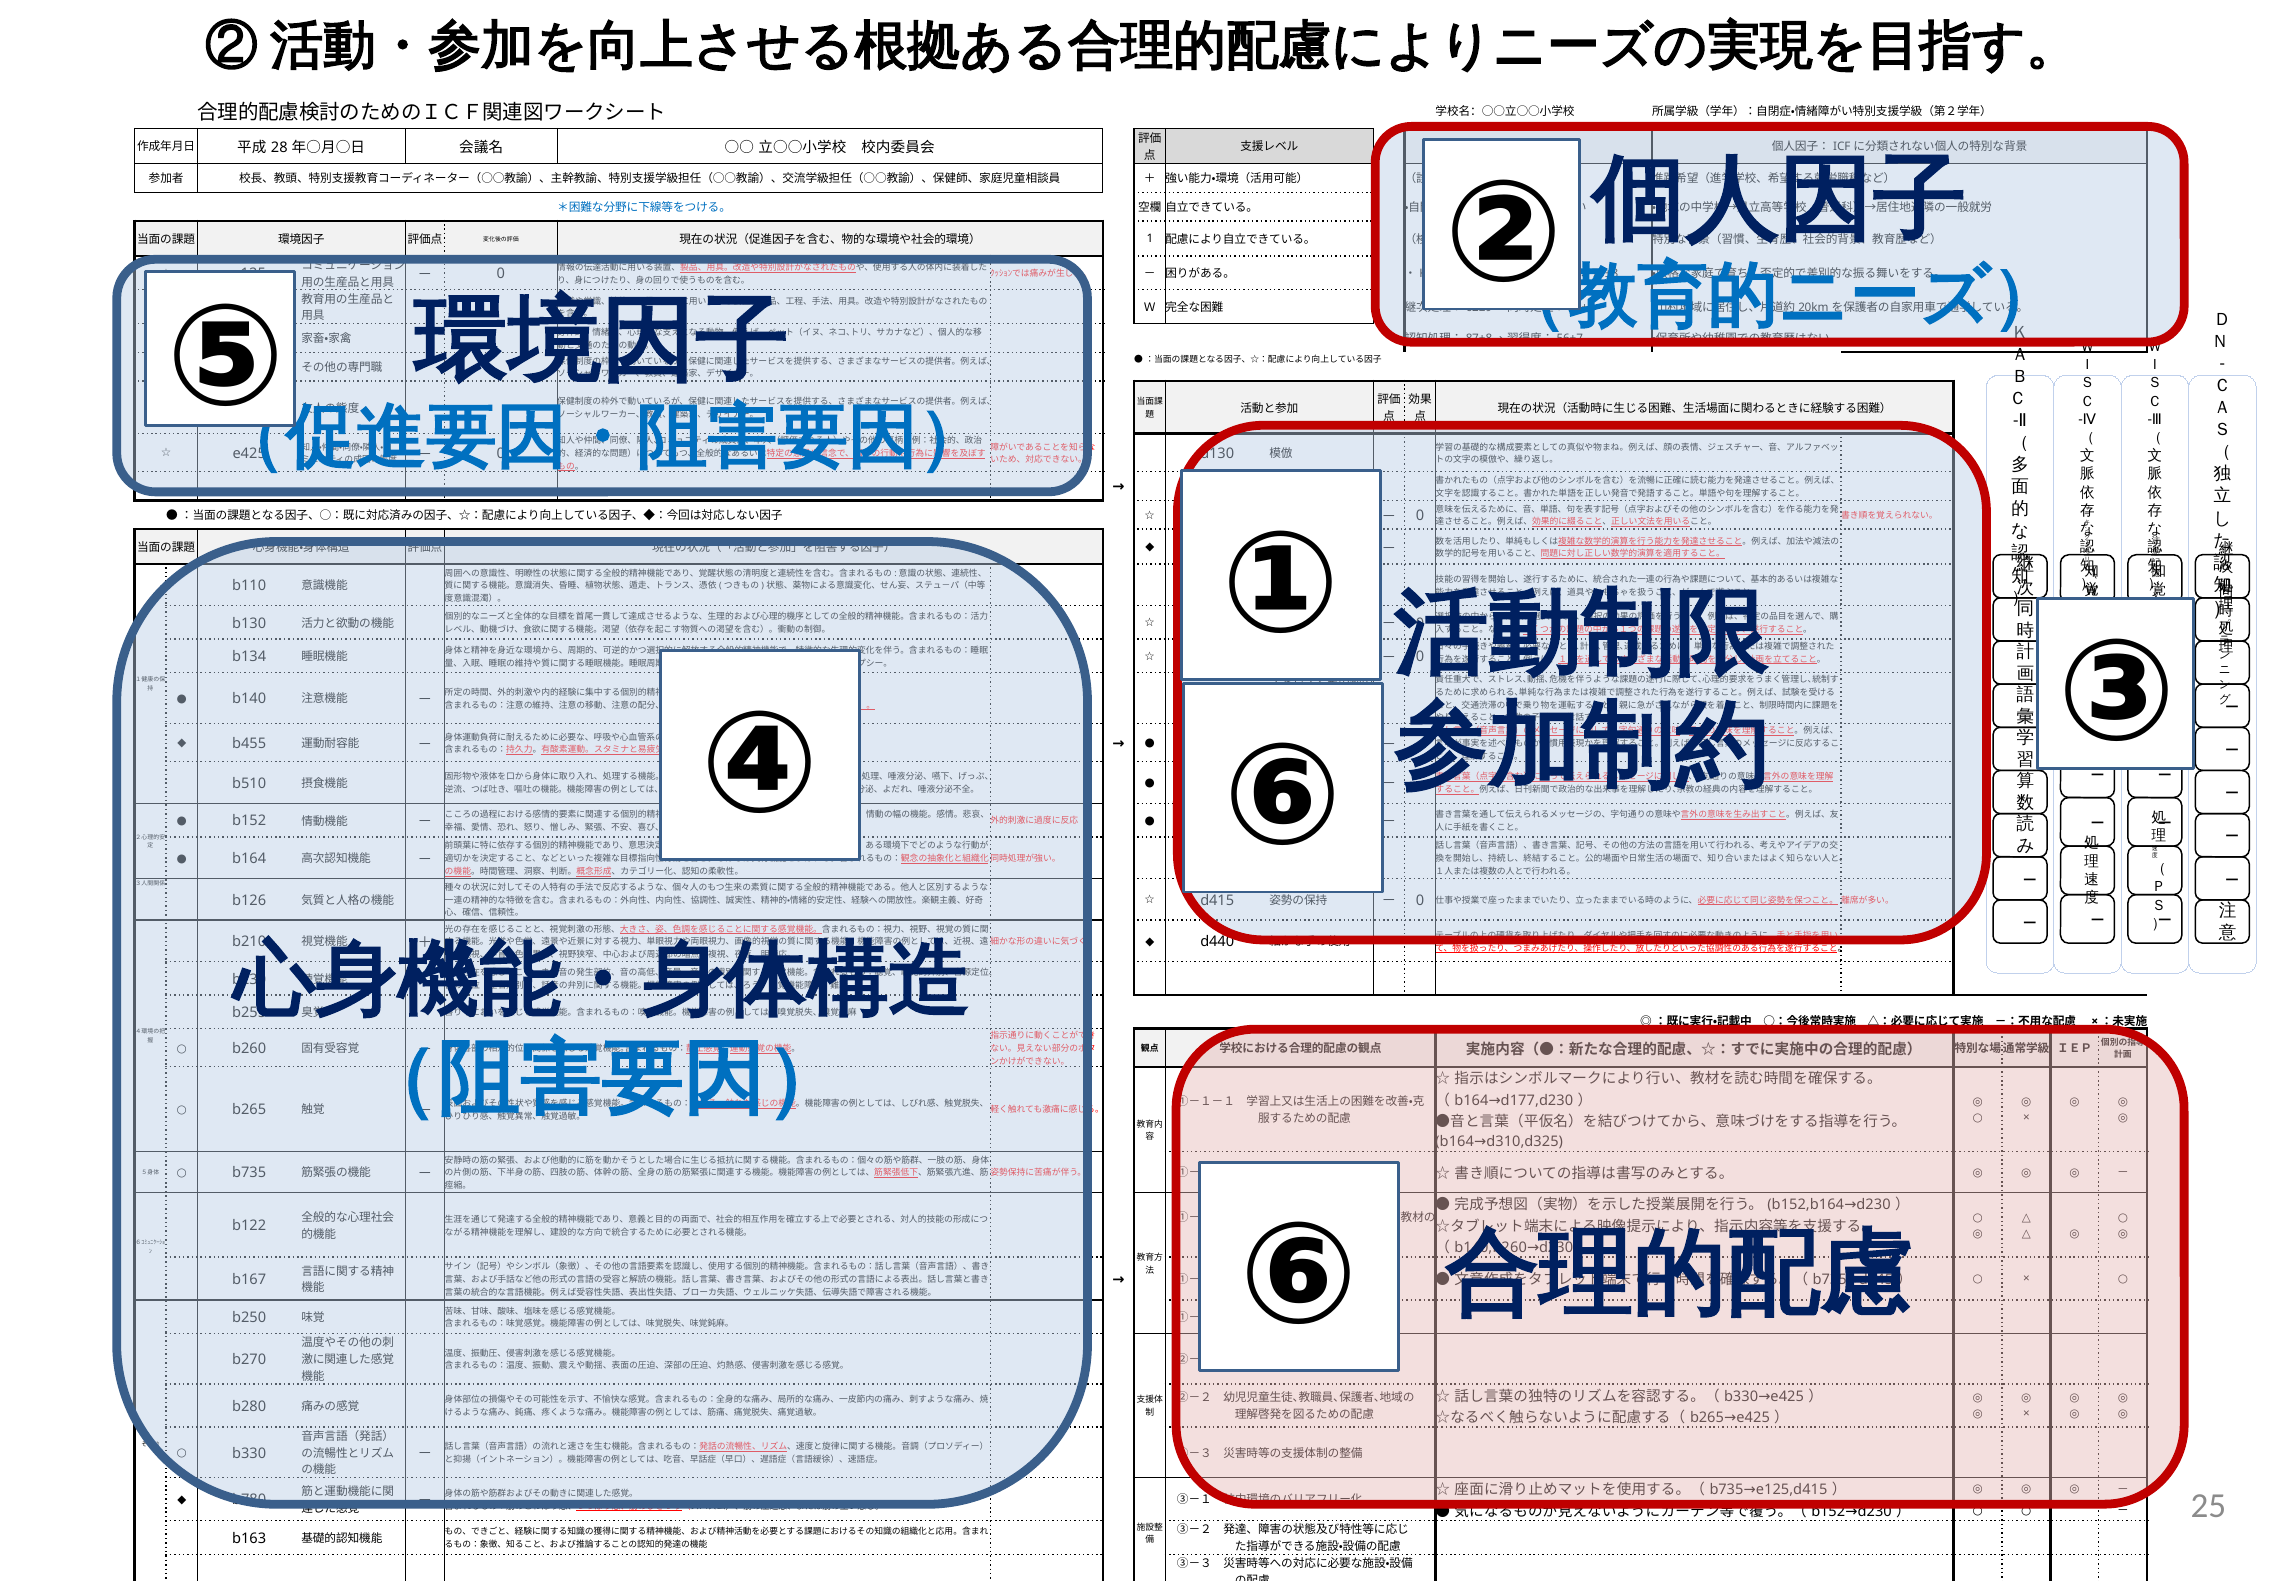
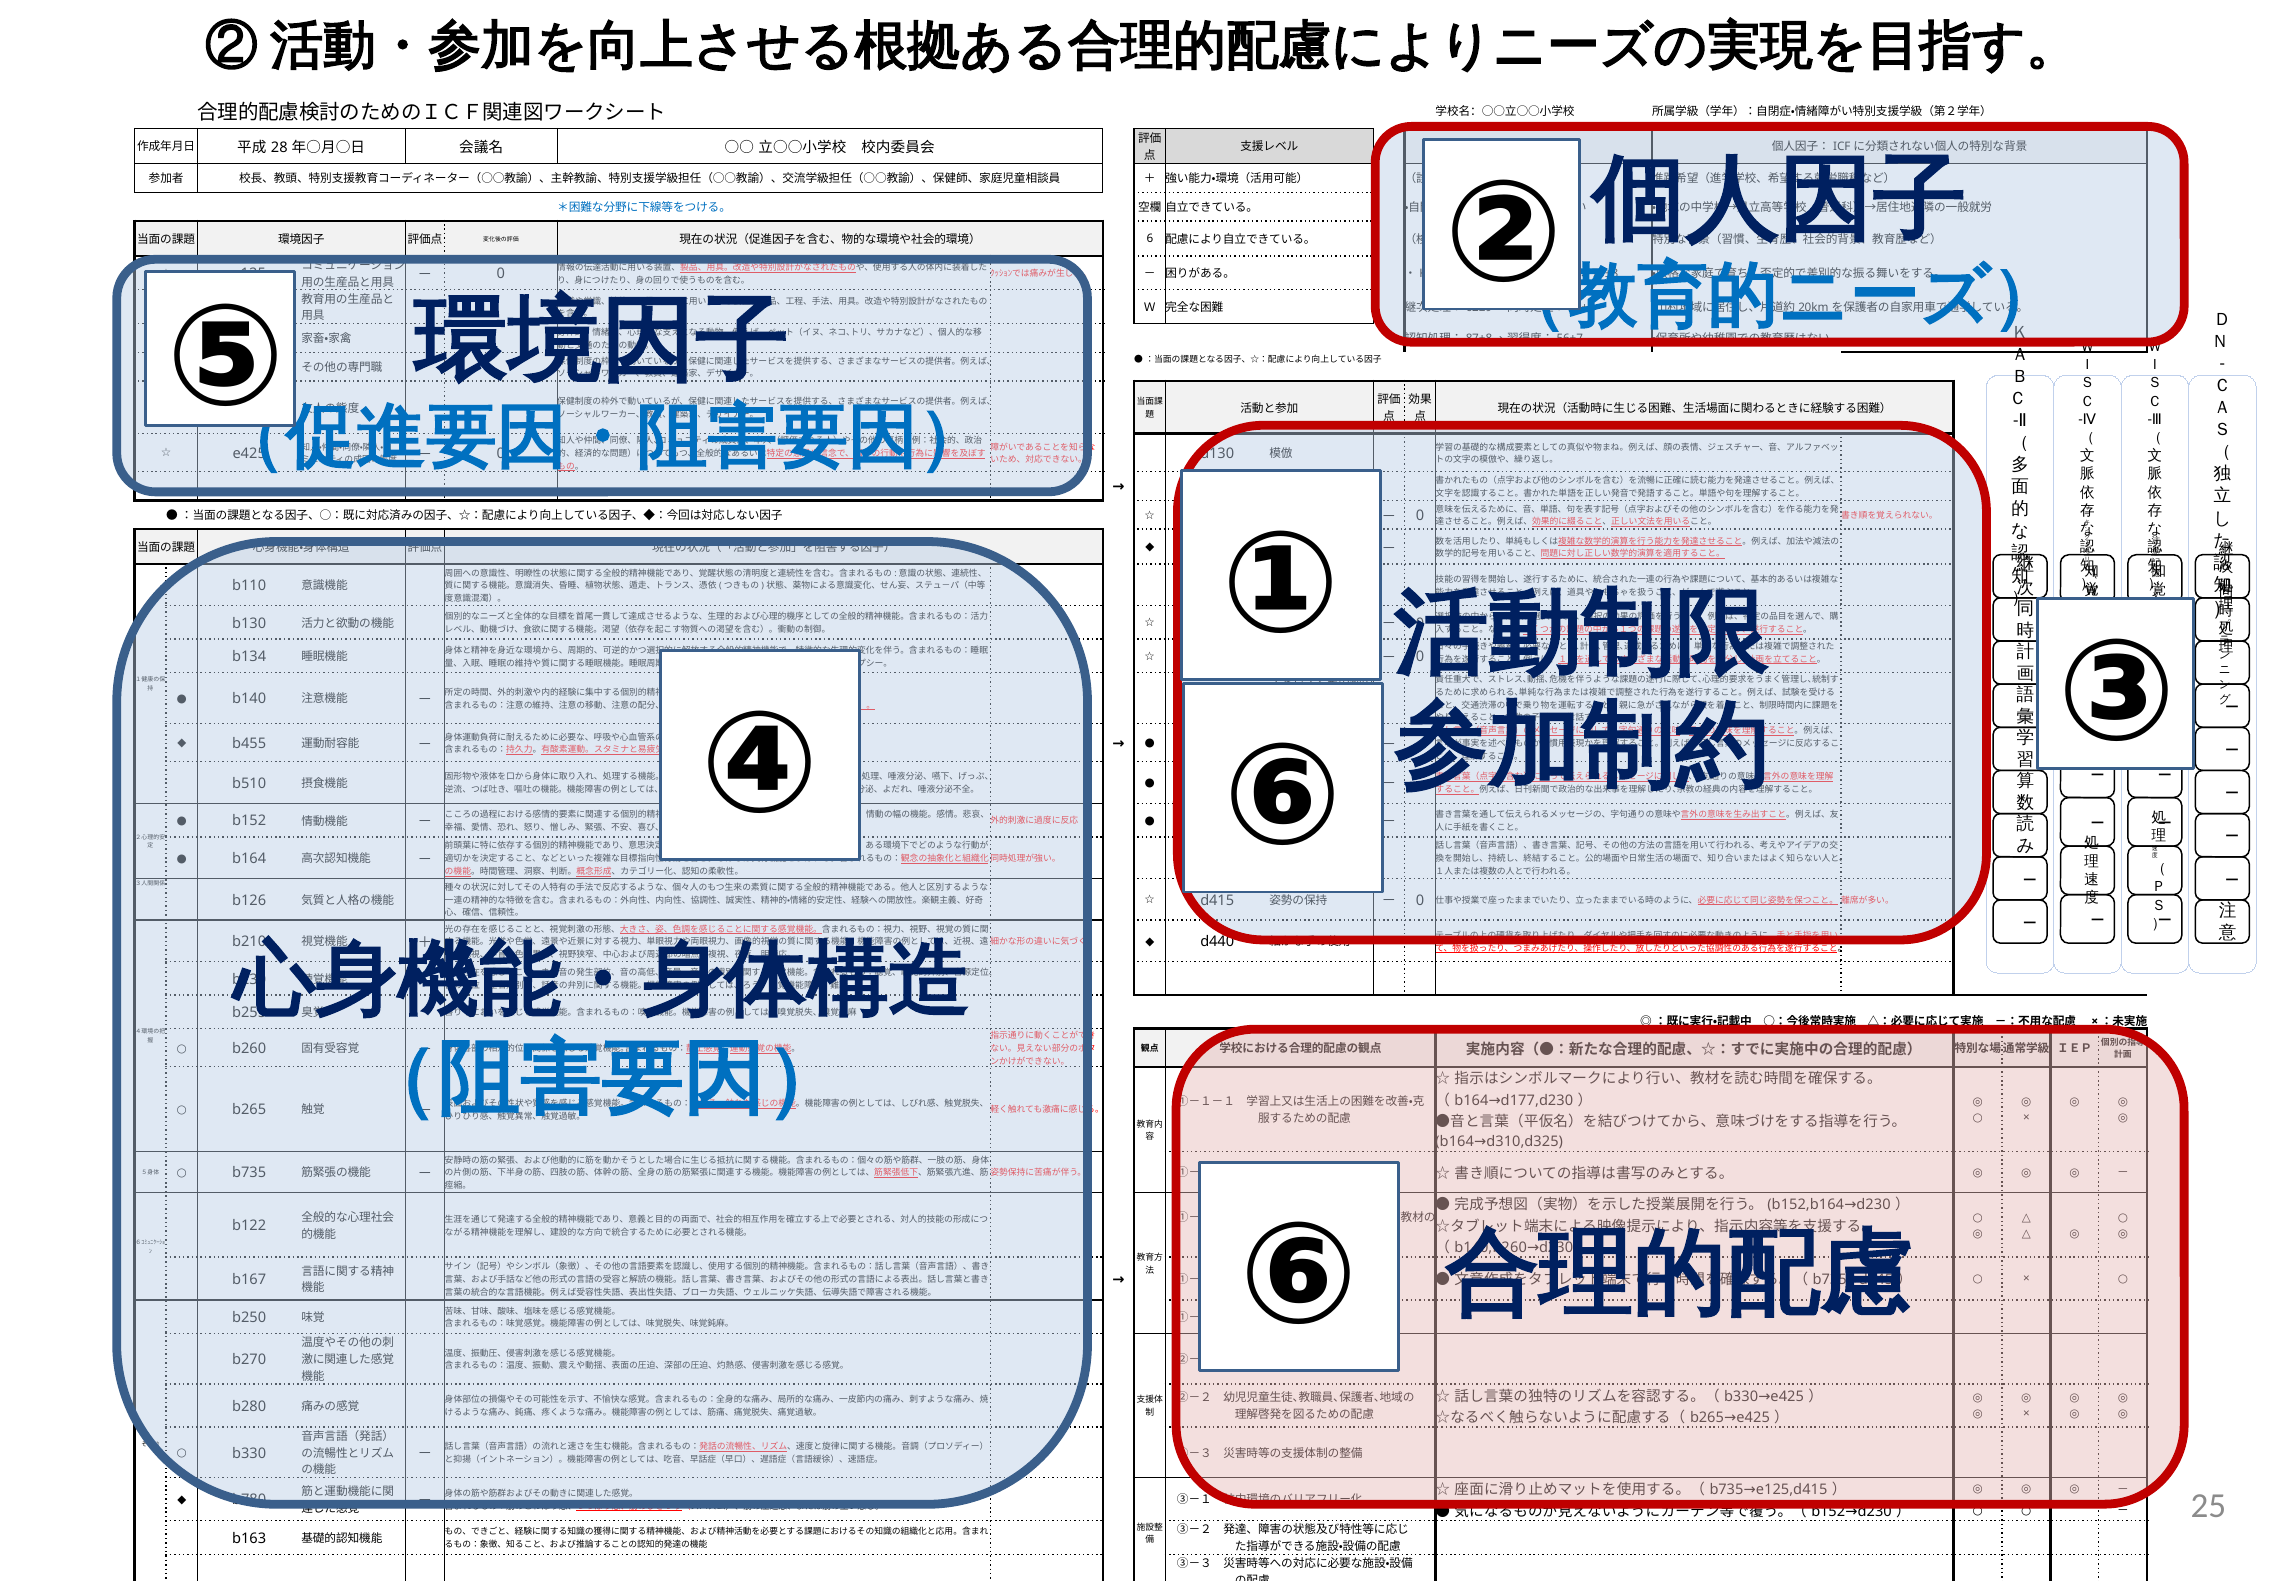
1: 1 -> 6 (1150, 239)
